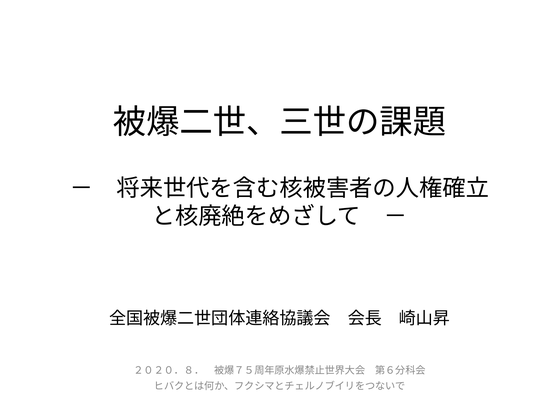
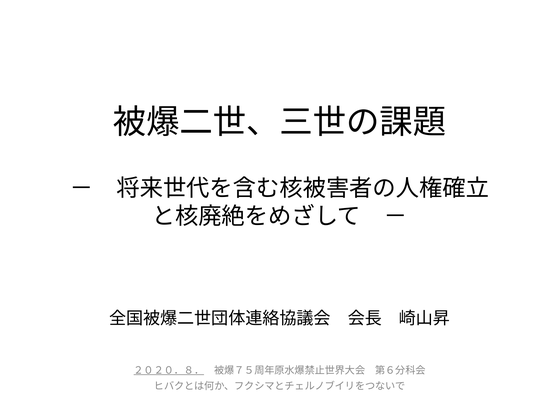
２０２０．８． underline: none -> present (169, 370)
